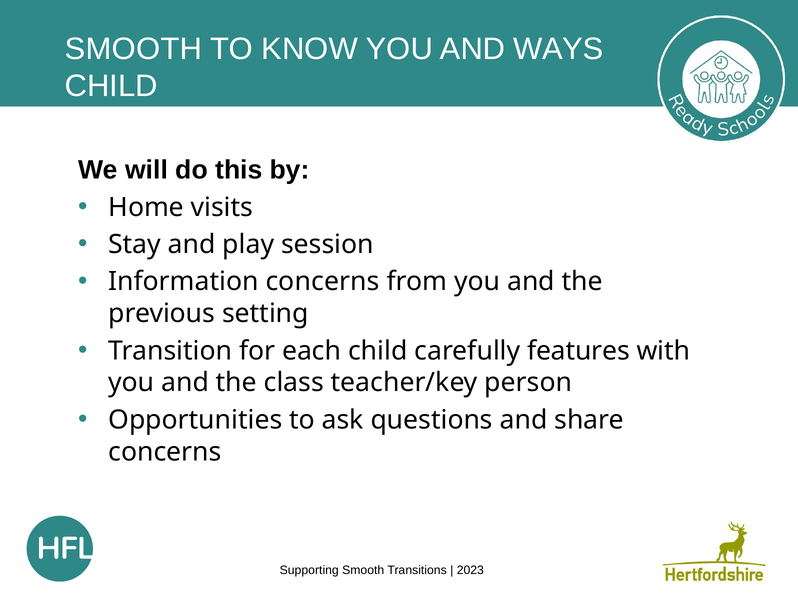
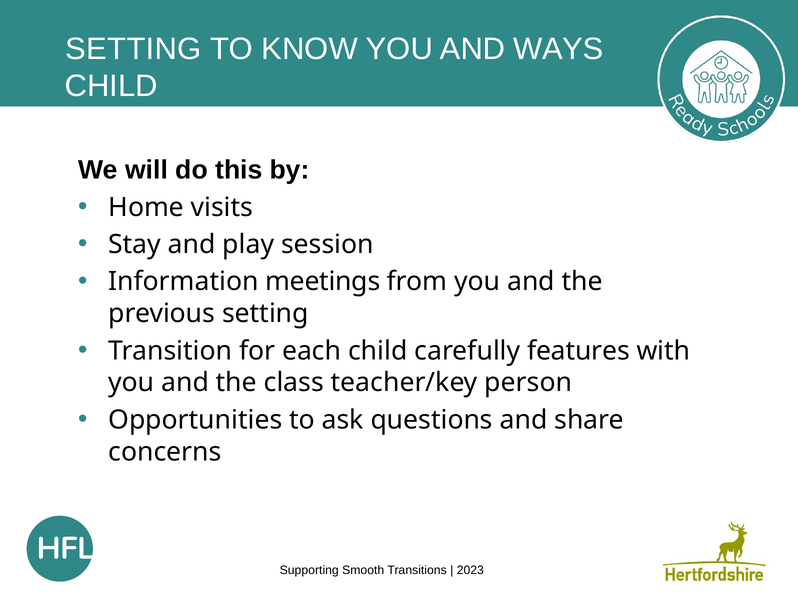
SMOOTH: SMOOTH -> SETTING (133, 49)
Information concerns: concerns -> meetings (323, 282)
